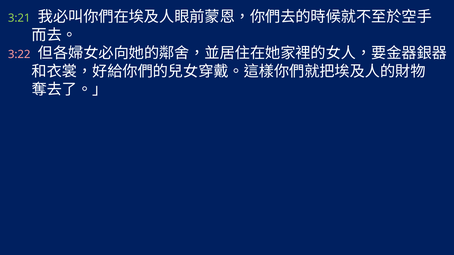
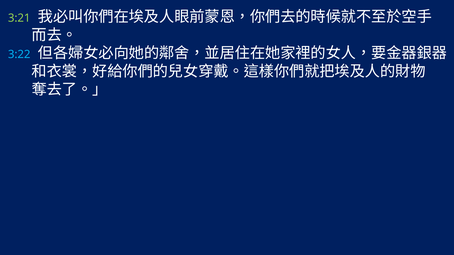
3:22 colour: pink -> light blue (19, 55)
